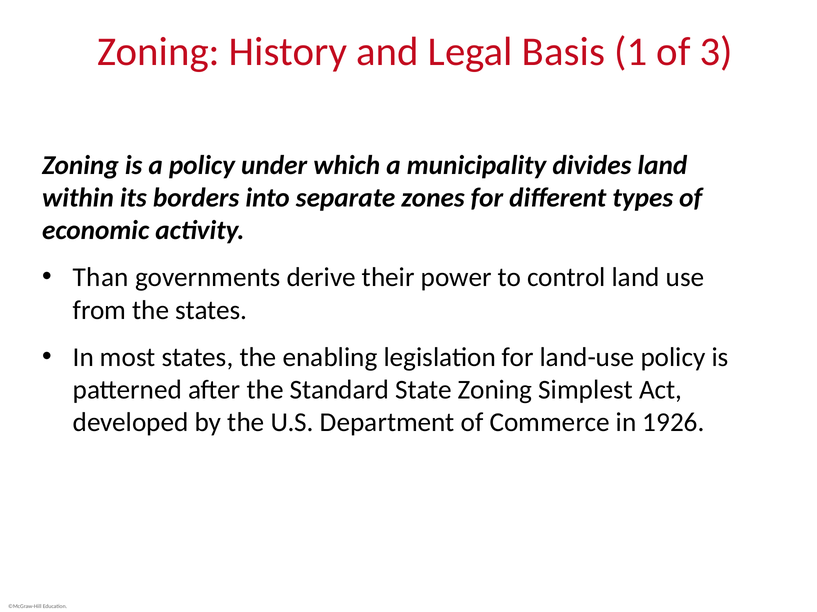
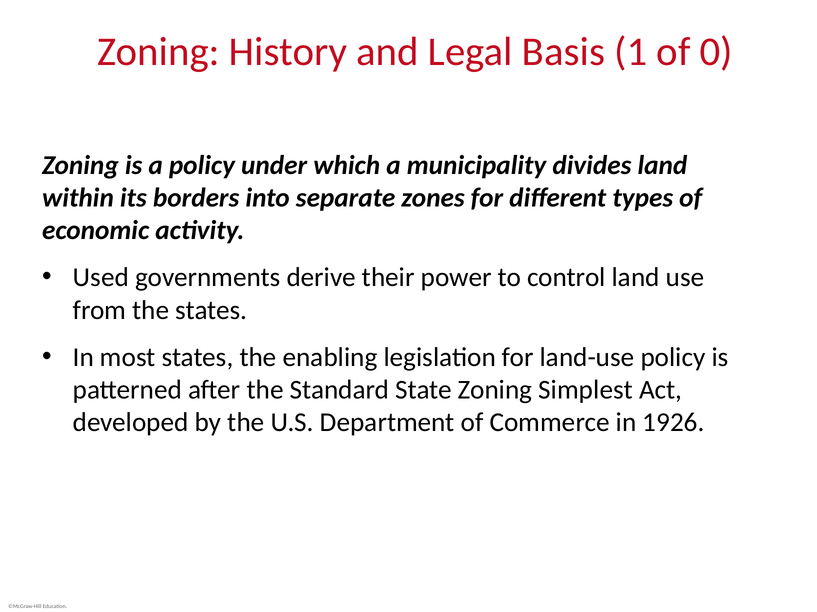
3: 3 -> 0 (716, 52)
Than: Than -> Used (101, 278)
